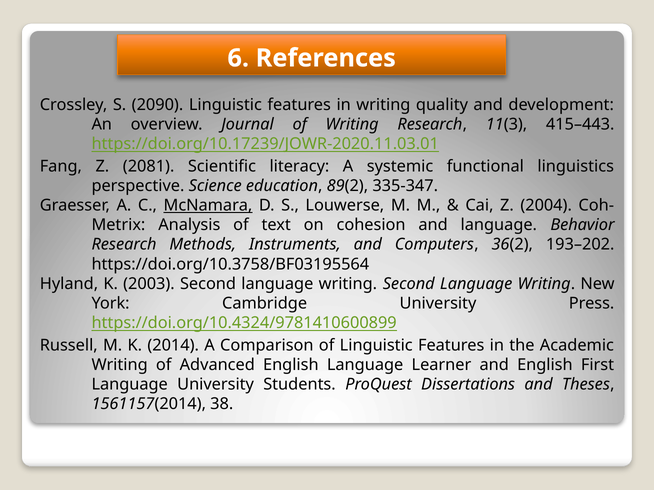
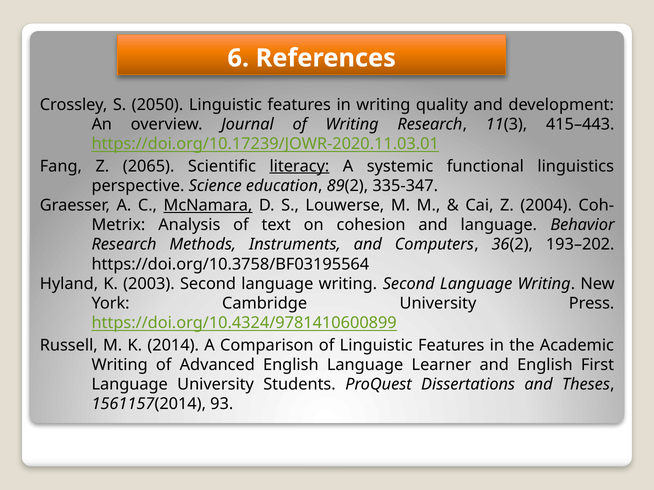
2090: 2090 -> 2050 (158, 105)
2081: 2081 -> 2065 (149, 166)
literacy underline: none -> present (299, 166)
38: 38 -> 93 (222, 404)
